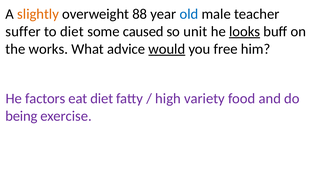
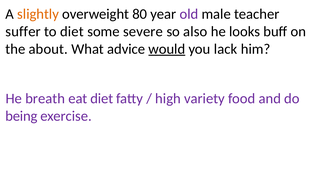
88: 88 -> 80 (140, 14)
old colour: blue -> purple (189, 14)
caused: caused -> severe (143, 32)
unit: unit -> also (195, 32)
looks underline: present -> none (245, 32)
works: works -> about (48, 49)
free: free -> lack (226, 49)
factors: factors -> breath (45, 99)
